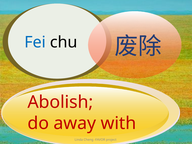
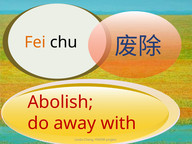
Fei colour: blue -> orange (35, 42)
